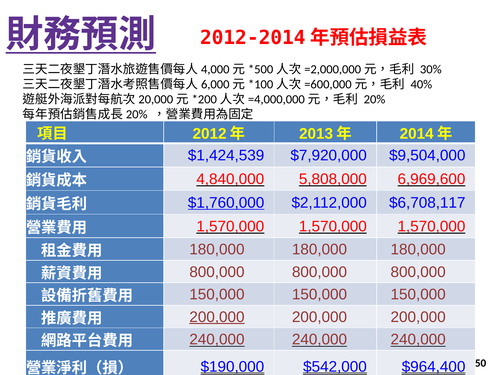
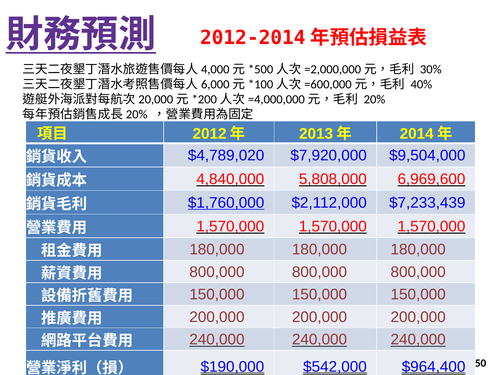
$1,424,539: $1,424,539 -> $4,789,020 (226, 156)
$6,708,117: $6,708,117 -> $7,233,439 (427, 203)
200,000 underline: present -> none (217, 318)
